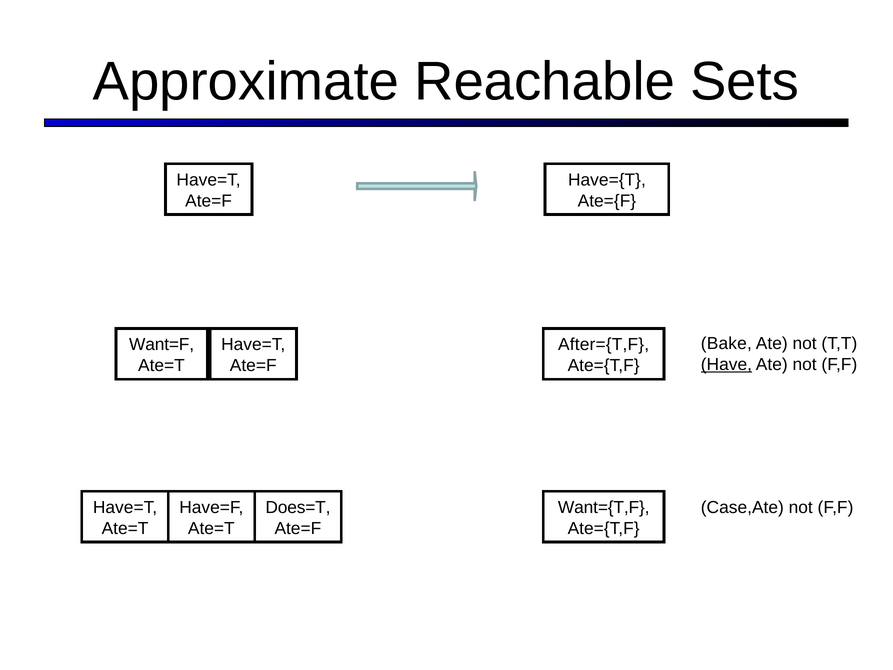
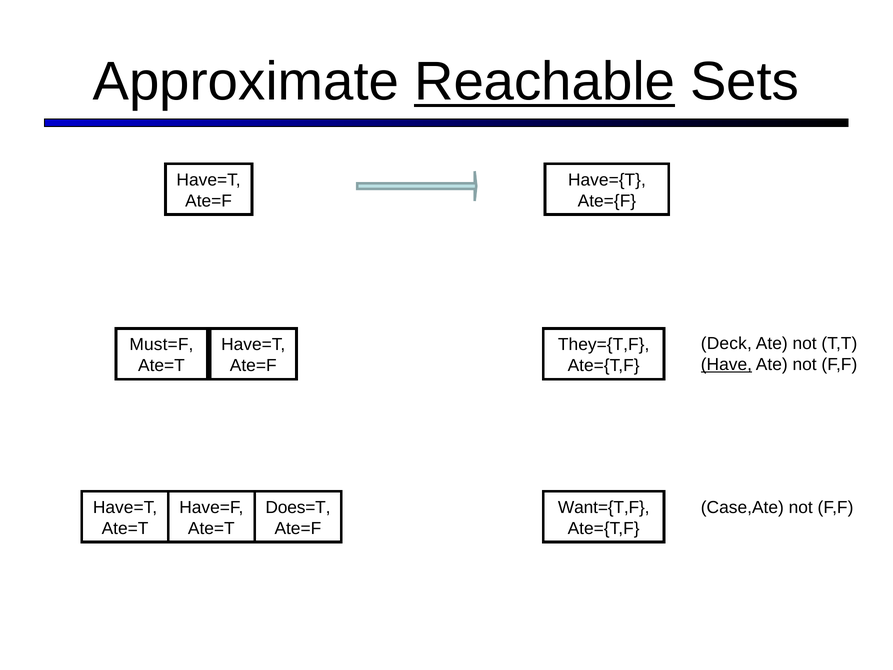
Reachable underline: none -> present (545, 82)
Bake: Bake -> Deck (726, 344)
Want=F: Want=F -> Must=F (161, 345)
After={T,F: After={T,F -> They={T,F (604, 345)
